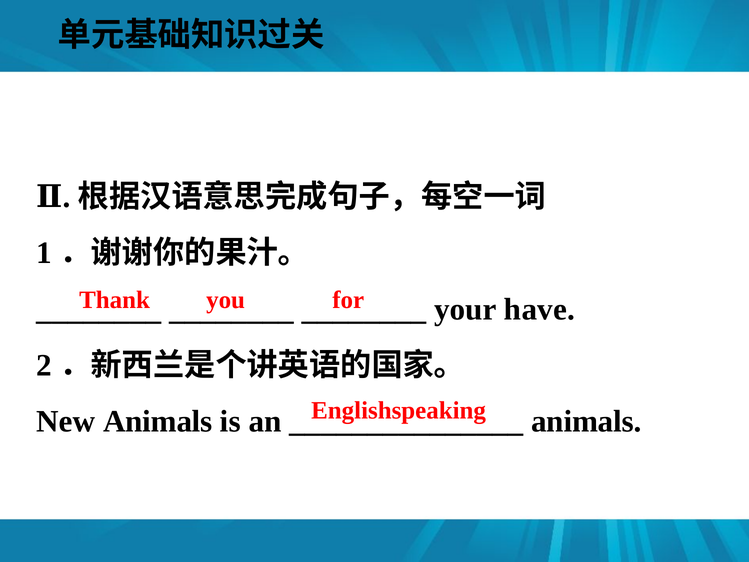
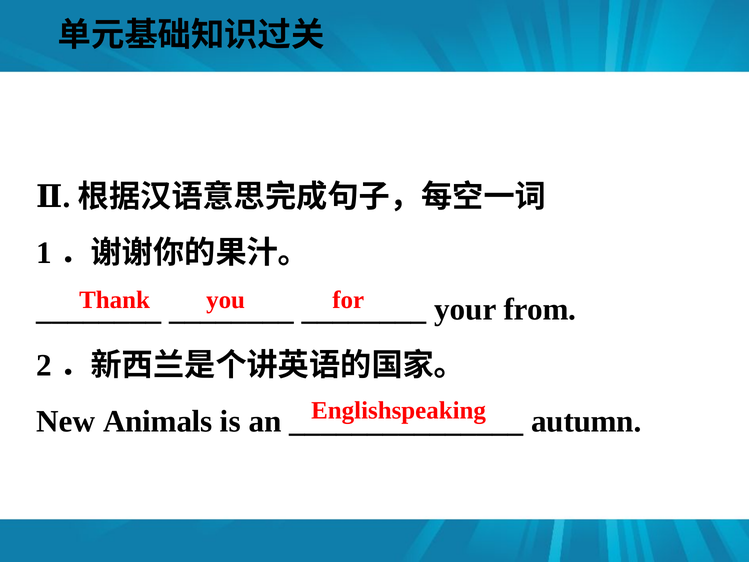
have: have -> from (540, 309)
animals: animals -> autumn (586, 421)
